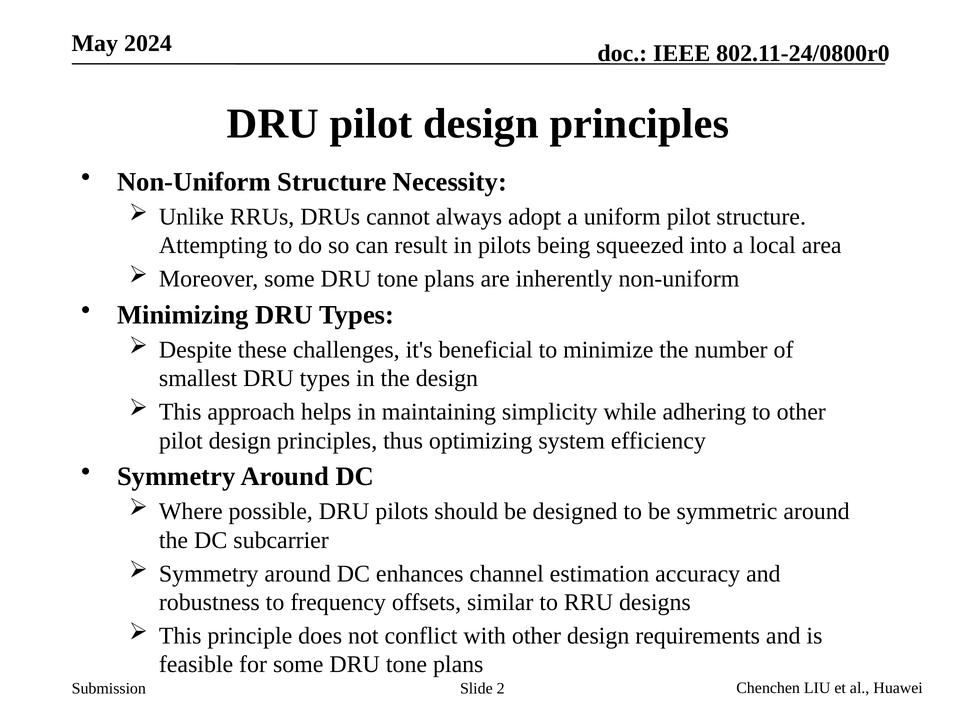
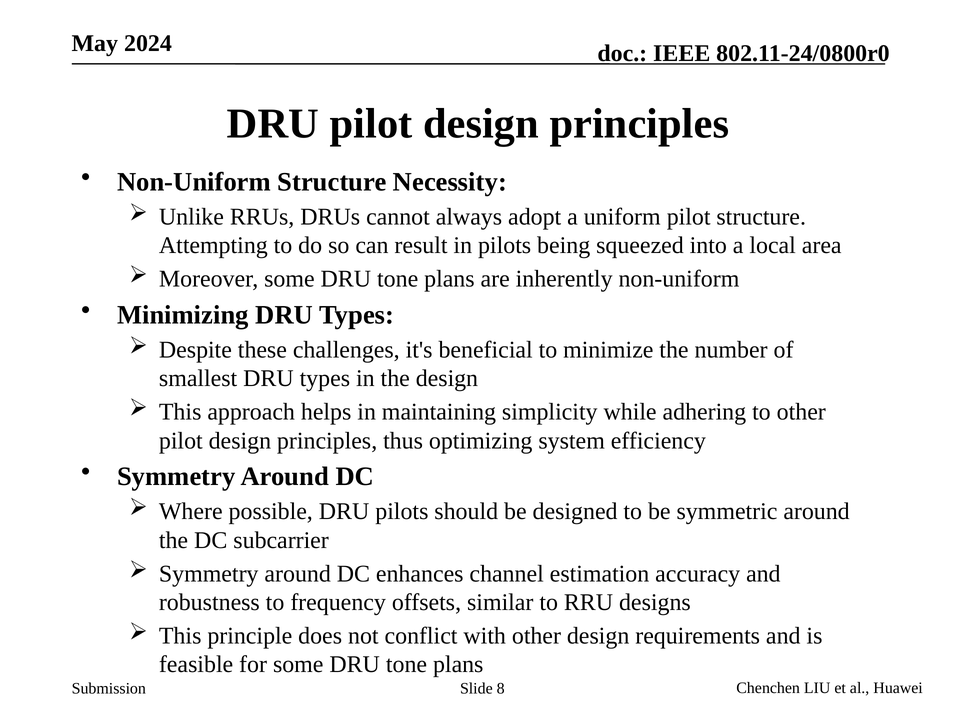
2: 2 -> 8 (501, 688)
